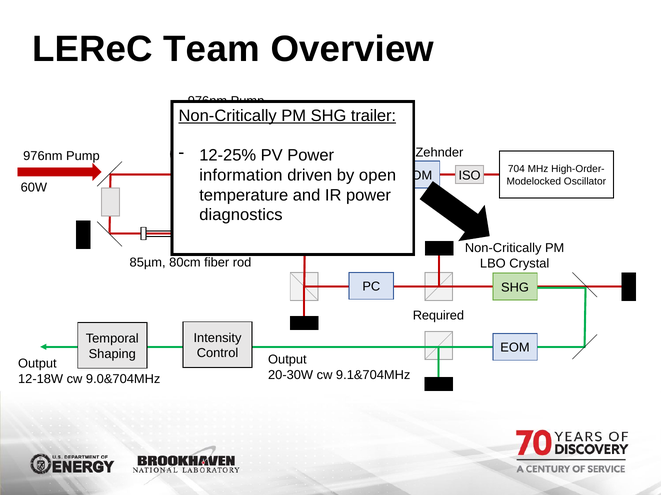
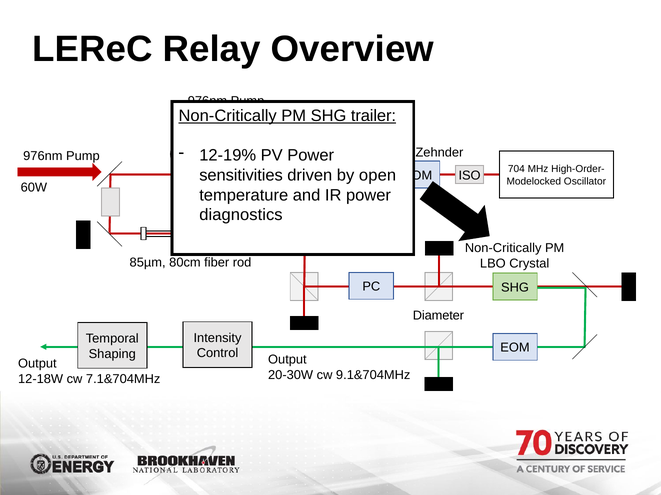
Team: Team -> Relay (212, 49)
12-25%: 12-25% -> 12-19% (228, 156)
information: information -> sensitivities (241, 176)
Required: Required -> Diameter (438, 316)
9.0&704MHz: 9.0&704MHz -> 7.1&704MHz (123, 379)
